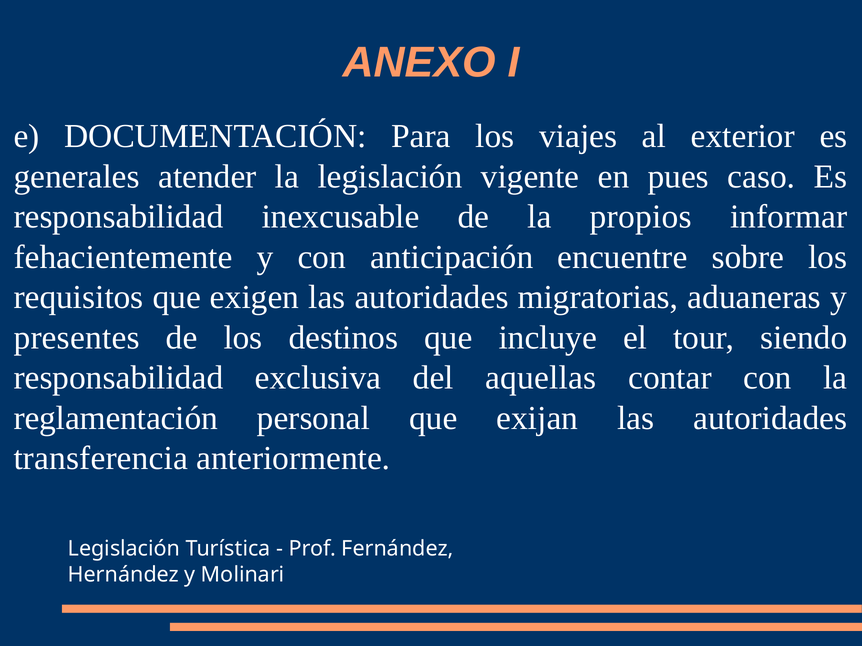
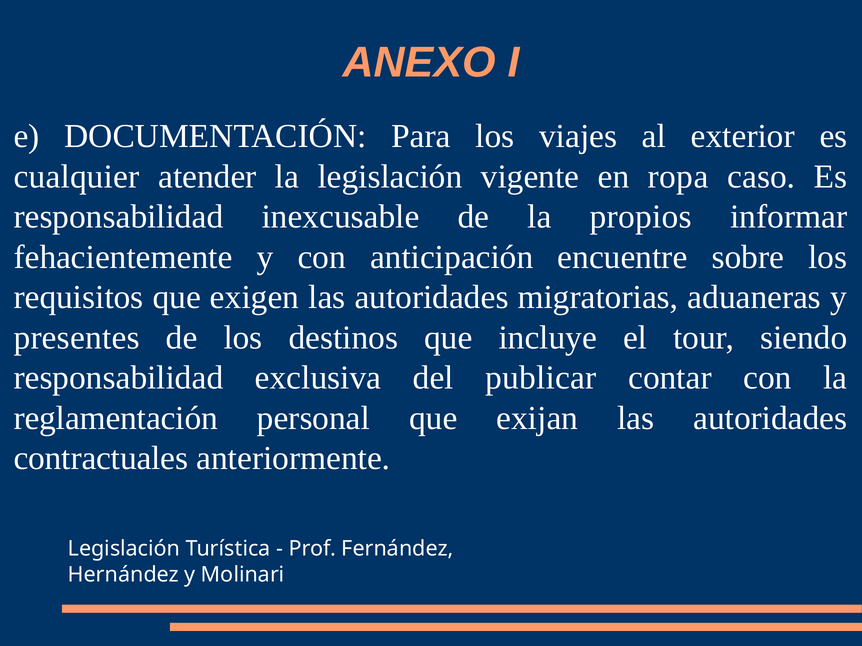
generales: generales -> cualquier (77, 177)
pues: pues -> ropa (678, 177)
aquellas: aquellas -> publicar (541, 378)
transferencia: transferencia -> contractuales (101, 459)
